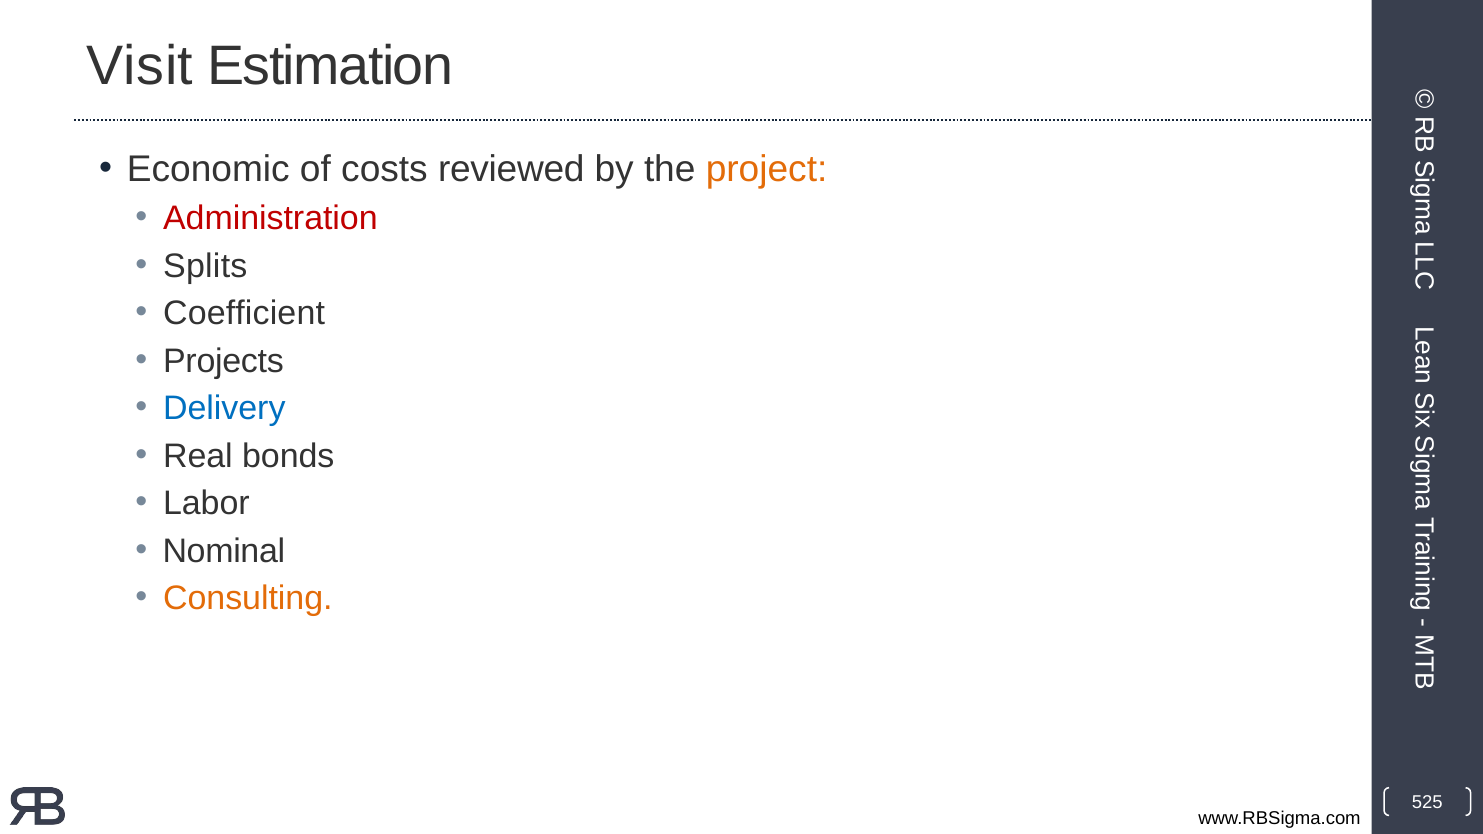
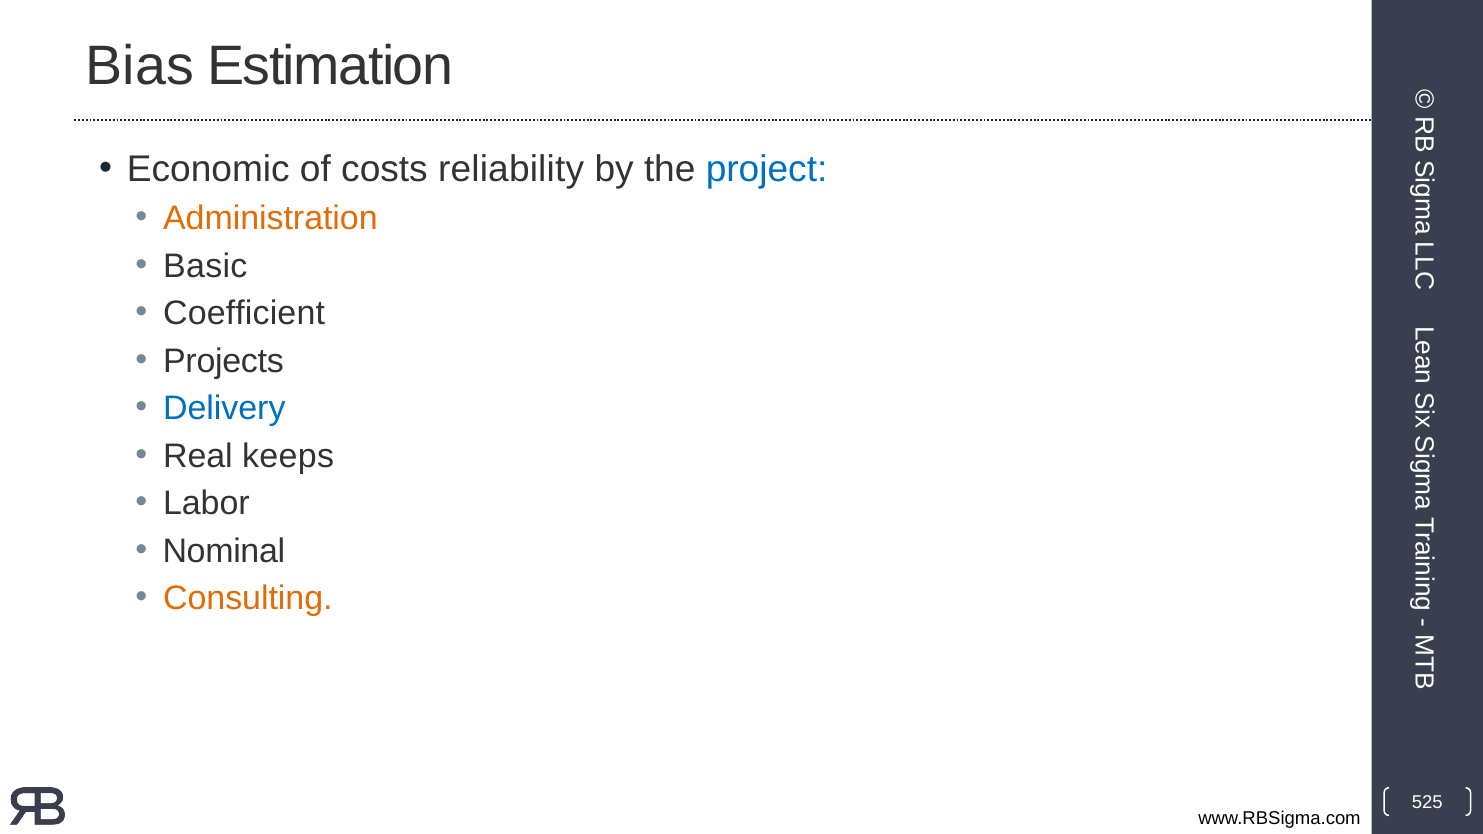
Visit: Visit -> Bias (140, 66)
reviewed: reviewed -> reliability (511, 169)
project colour: orange -> blue (767, 169)
Administration colour: red -> orange (270, 219)
Splits: Splits -> Basic (205, 266)
bonds: bonds -> keeps (288, 456)
